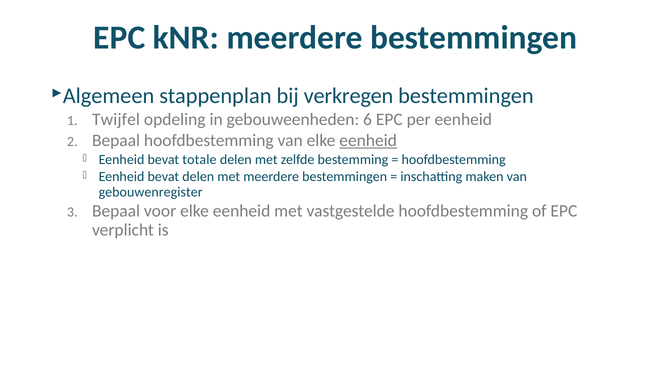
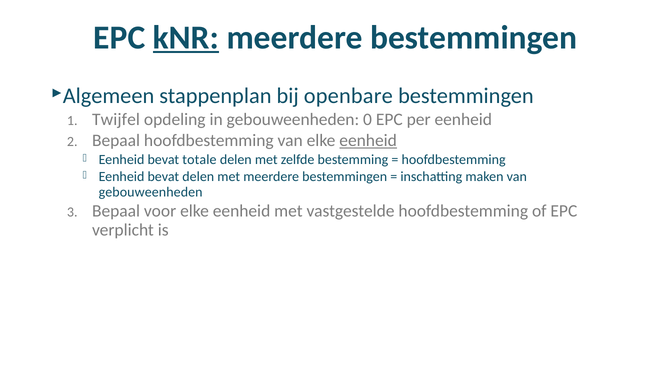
kNR underline: none -> present (186, 37)
verkregen: verkregen -> openbare (348, 96)
6: 6 -> 0 (367, 120)
gebouwenregister: gebouwenregister -> gebouweenheden (151, 192)
